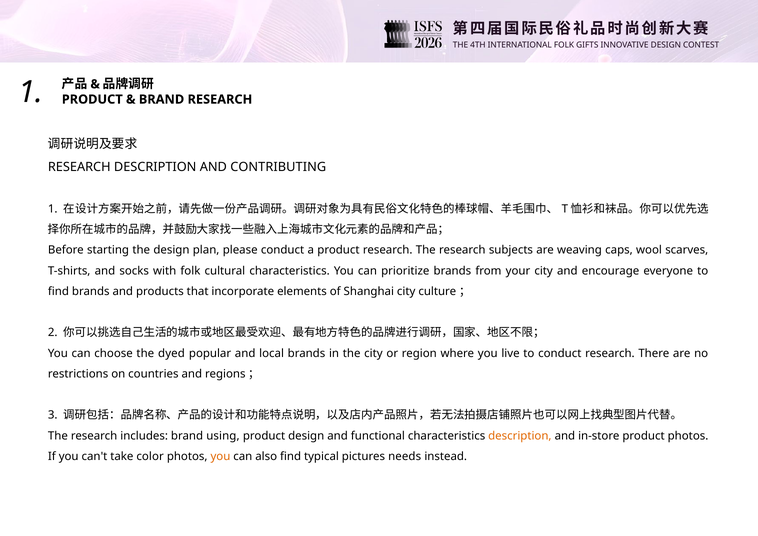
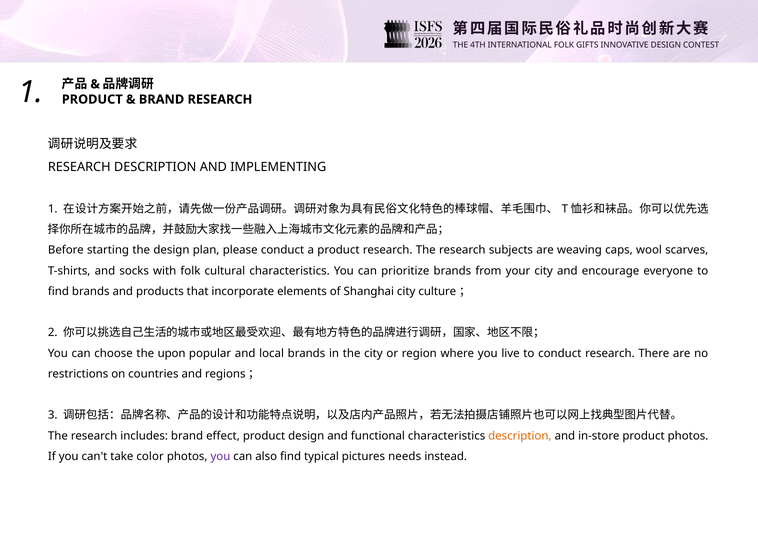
CONTRIBUTING: CONTRIBUTING -> IMPLEMENTING (278, 167)
dyed: dyed -> upon (172, 353)
using: using -> effect (223, 436)
you colour: orange -> purple (220, 456)
